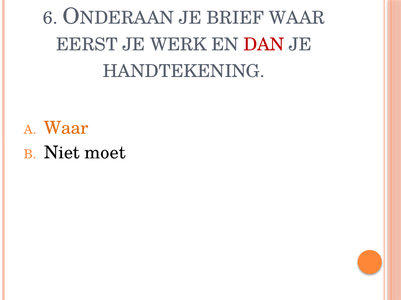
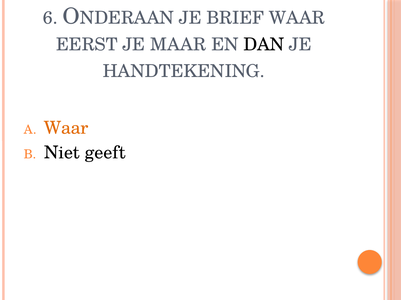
WERK: WERK -> MAAR (178, 45)
DAN colour: red -> black (264, 45)
moet: moet -> geeft (105, 153)
